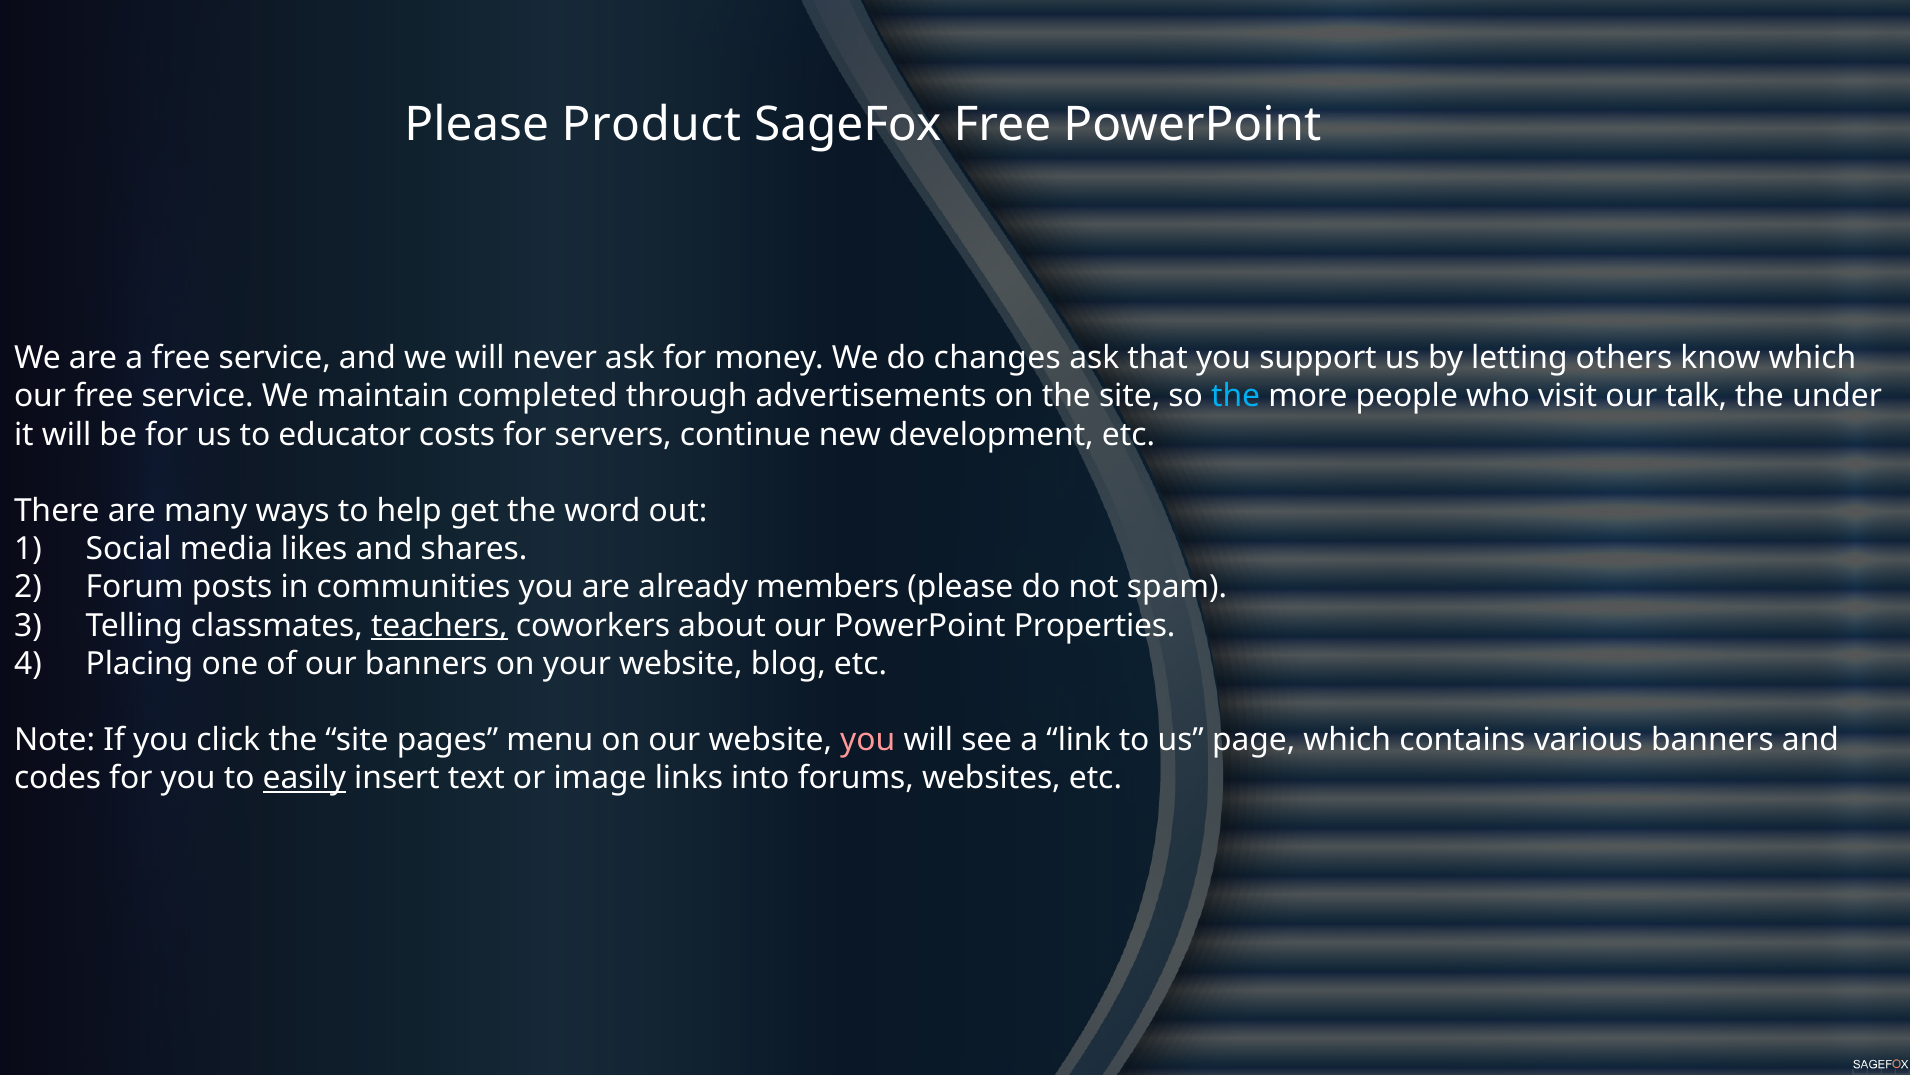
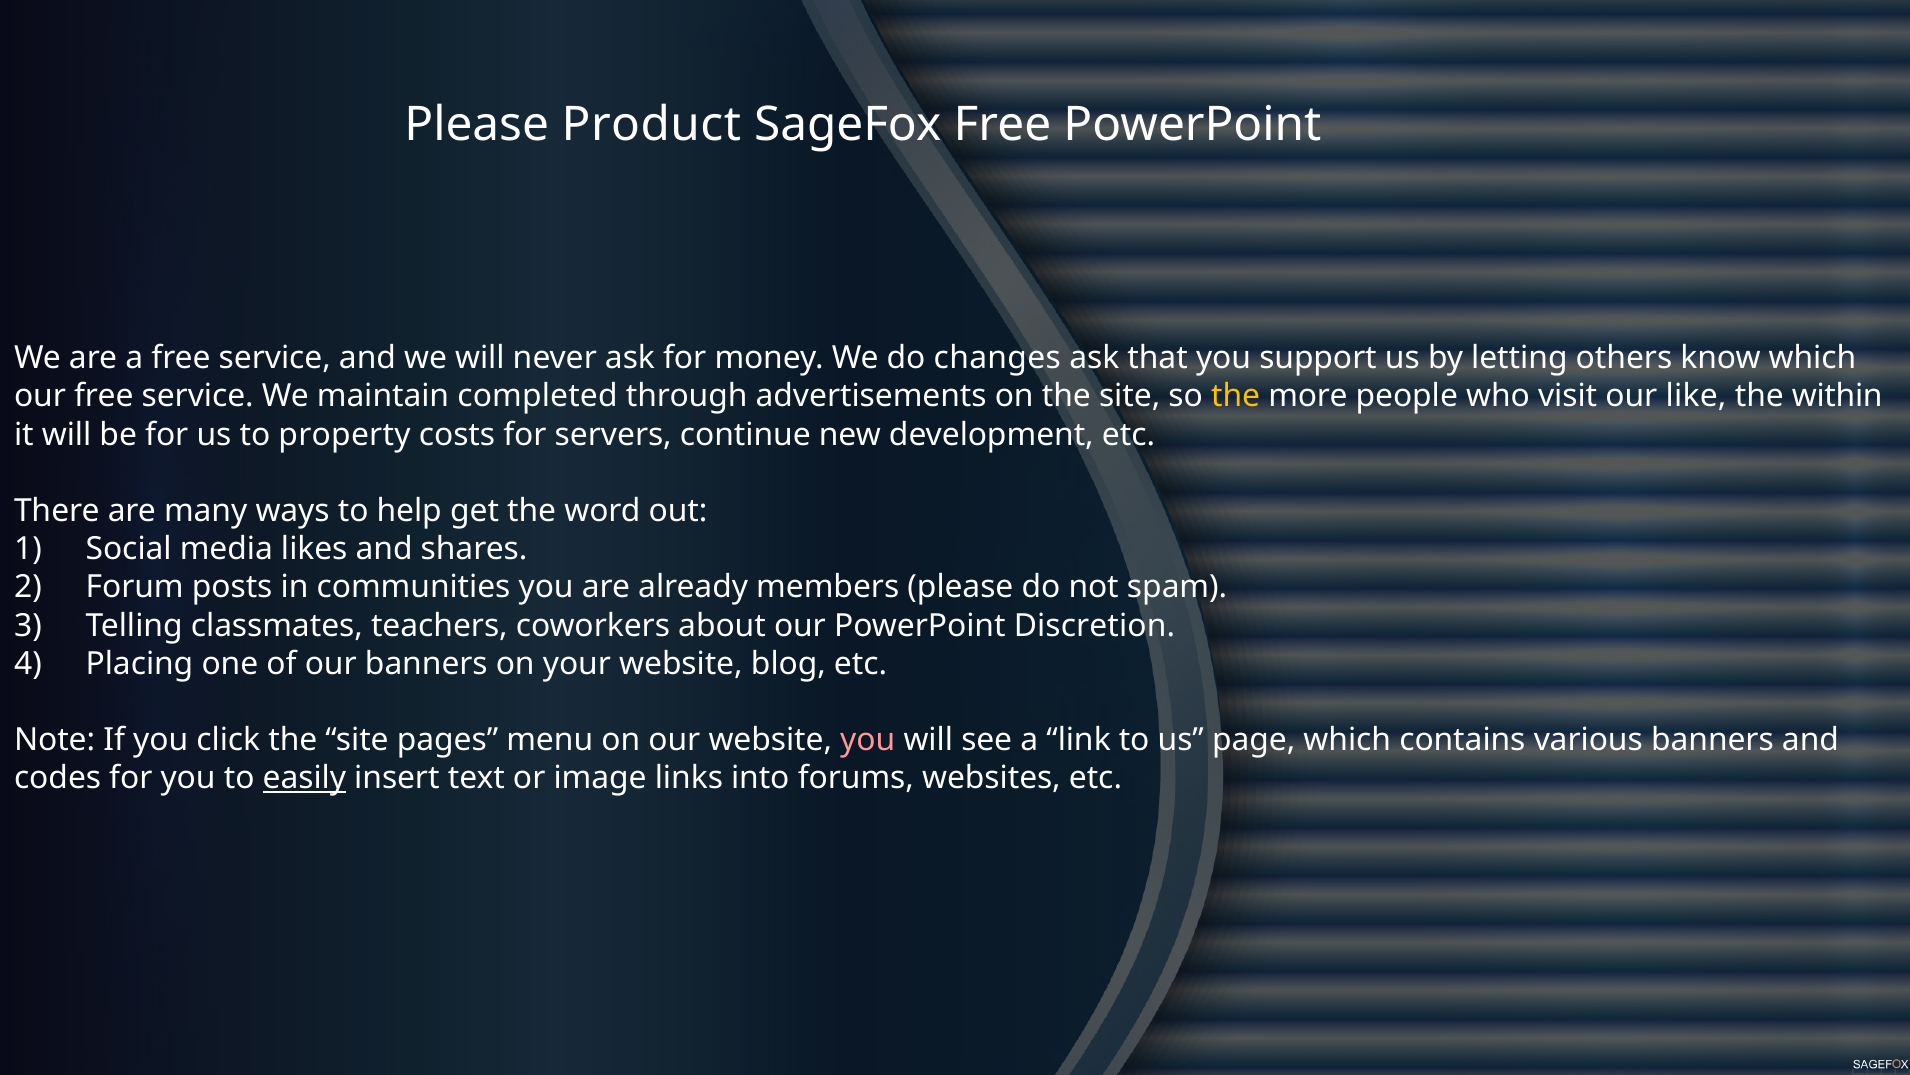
the colour: light blue -> yellow (1236, 396)
talk: talk -> like (1696, 396)
under: under -> within (1837, 396)
educator: educator -> property (345, 434)
teachers underline: present -> none (439, 625)
Properties: Properties -> Discretion (1094, 625)
